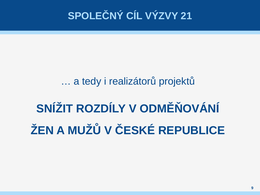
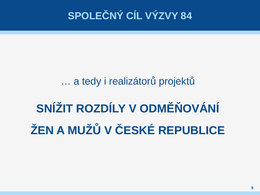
21: 21 -> 84 (186, 16)
